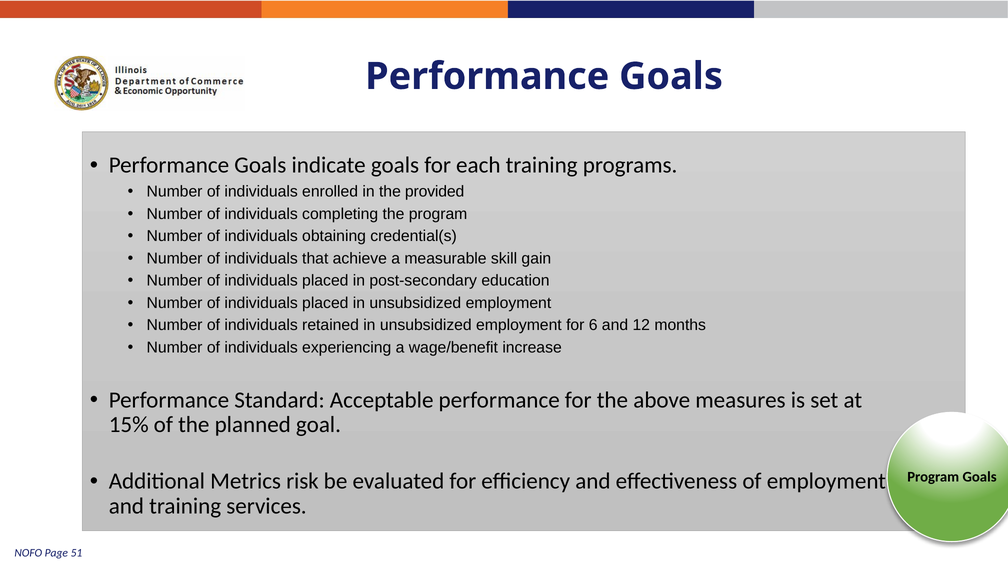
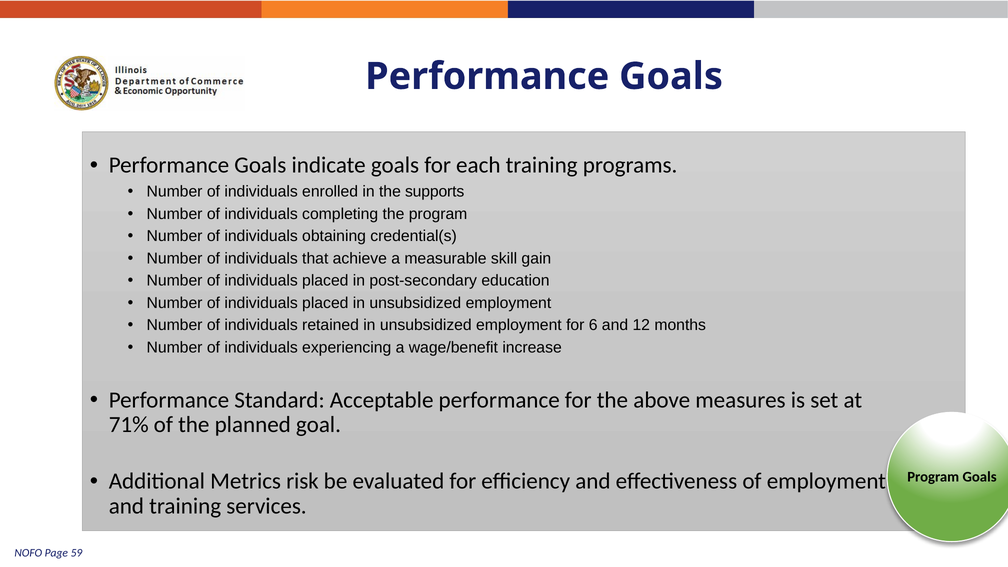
provided: provided -> supports (435, 192)
15%: 15% -> 71% (129, 425)
51: 51 -> 59 (76, 553)
